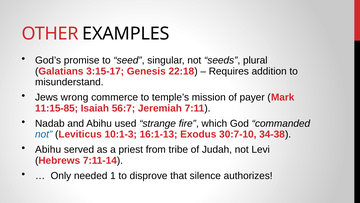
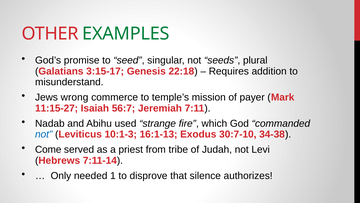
EXAMPLES colour: black -> green (126, 34)
11:15-85: 11:15-85 -> 11:15-27 (57, 108)
Abihu: Abihu -> Come (48, 149)
